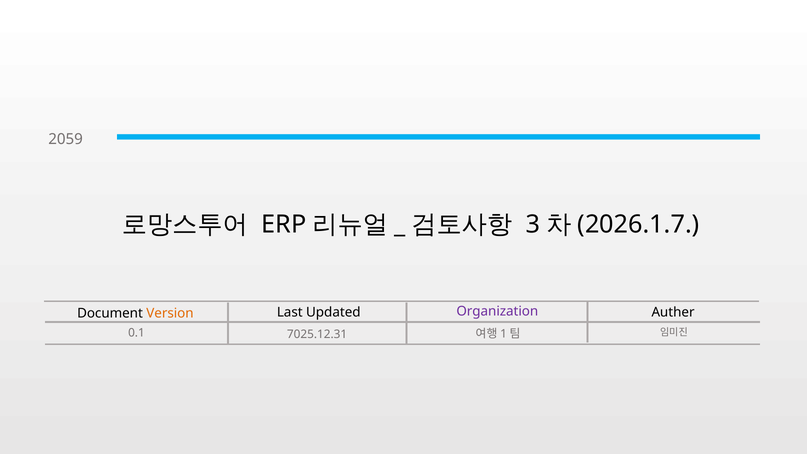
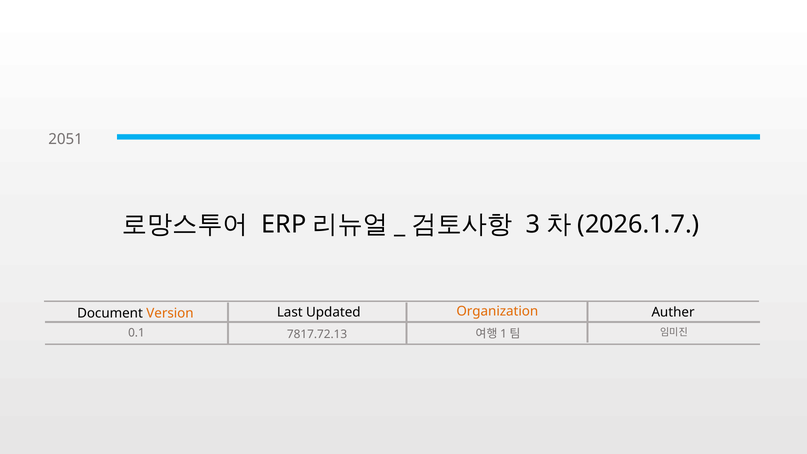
2059: 2059 -> 2051 (66, 139)
Organization colour: purple -> orange (497, 311)
7025.12.31: 7025.12.31 -> 7817.72.13 (317, 335)
